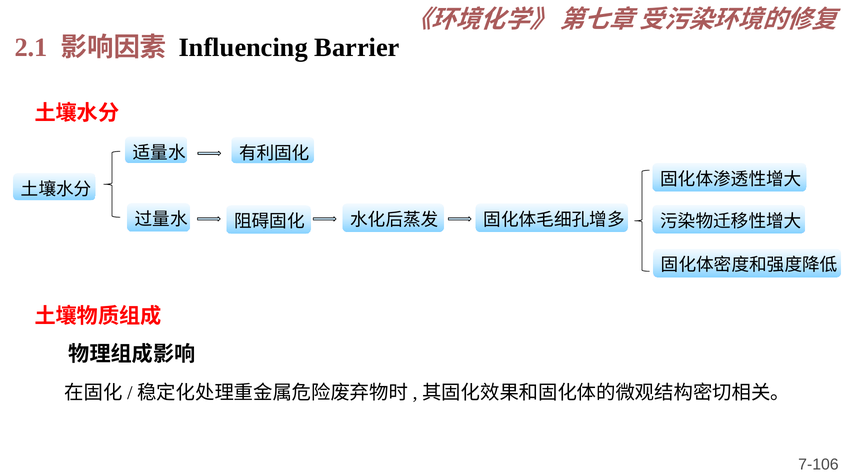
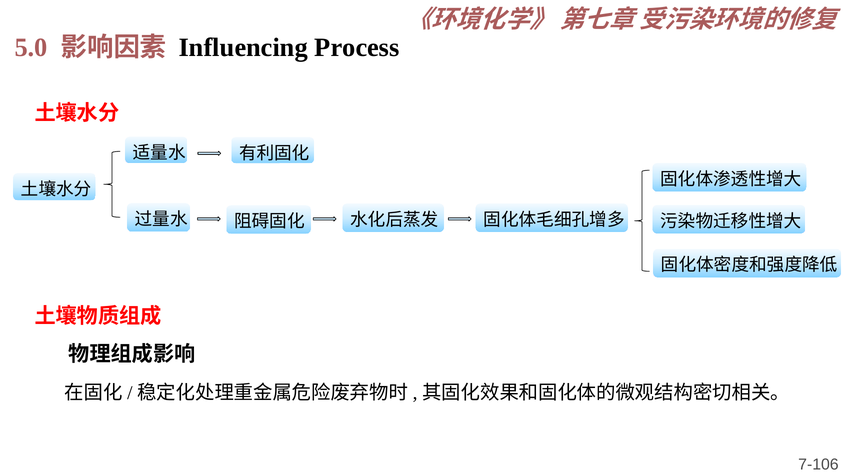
2.1: 2.1 -> 5.0 (31, 48)
Barrier: Barrier -> Process (357, 48)
